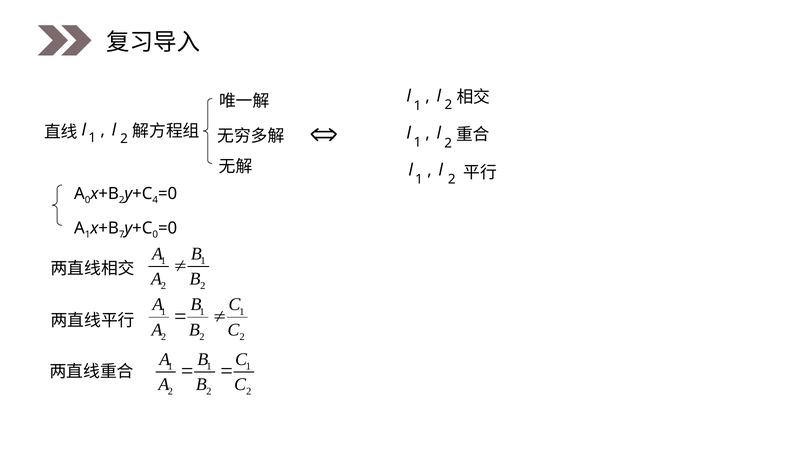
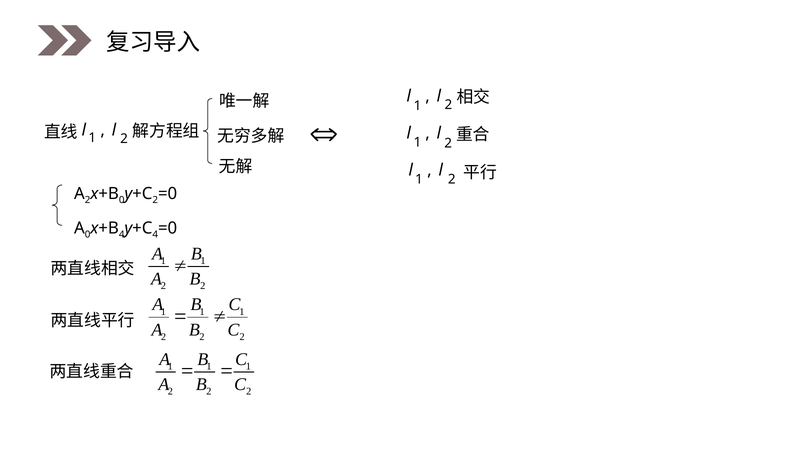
0: 0 -> 2 (88, 200)
2: 2 -> 0 (122, 200)
4: 4 -> 2 (155, 200)
1: 1 -> 0 (88, 234)
7: 7 -> 4 (122, 234)
0: 0 -> 4 (155, 234)
